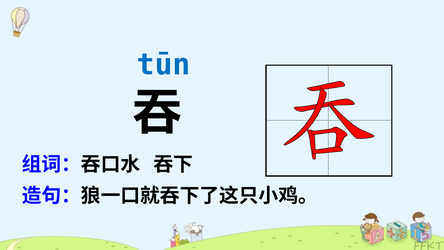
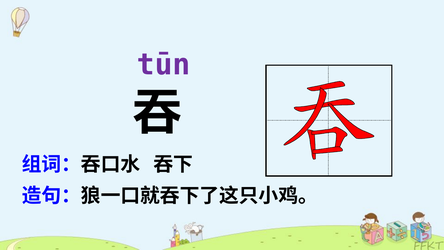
tūn colour: blue -> purple (164, 65)
